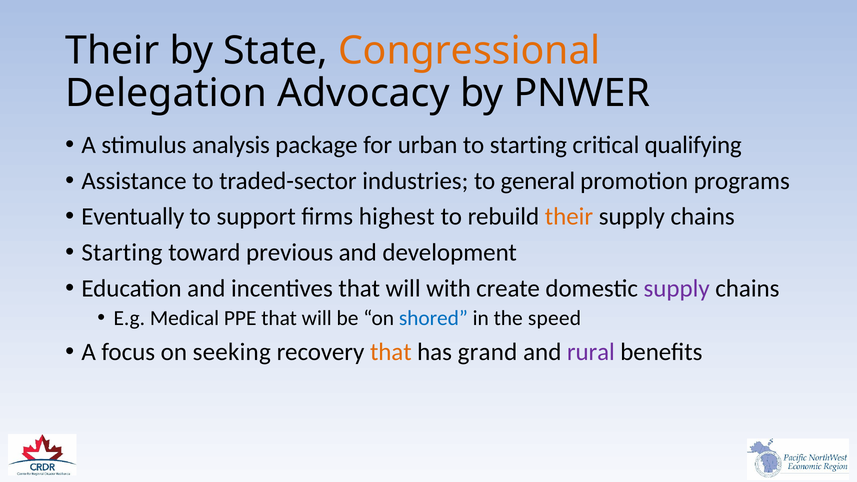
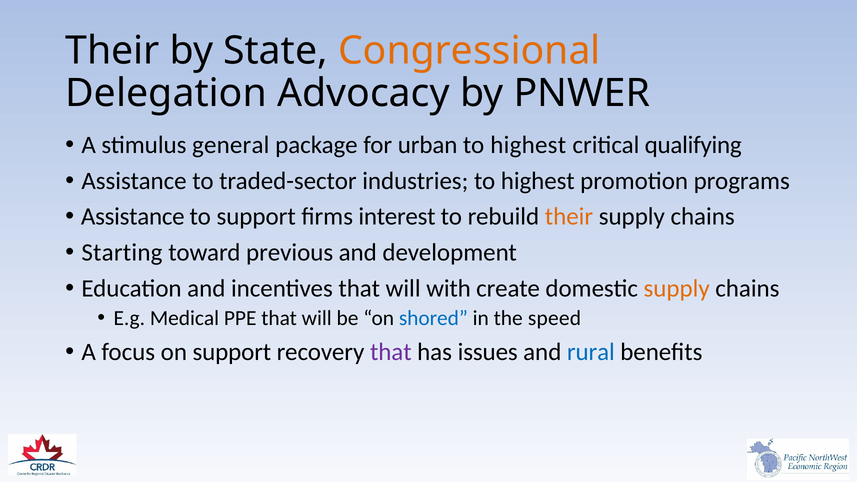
analysis: analysis -> general (231, 145)
starting: starting -> highest (528, 145)
industries to general: general -> highest (538, 181)
Eventually: Eventually -> Assistance (133, 217)
highest: highest -> interest (397, 217)
supply colour: purple -> orange (677, 289)
on seeking: seeking -> support (232, 352)
that colour: orange -> purple (391, 352)
grand: grand -> issues (488, 352)
rural colour: purple -> blue (591, 352)
